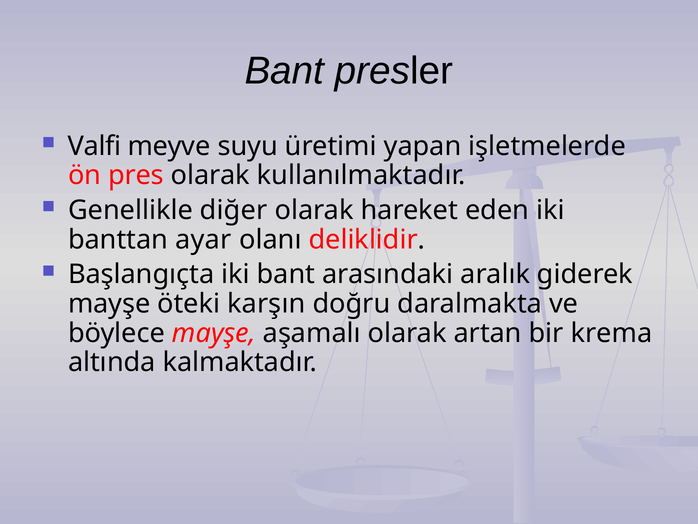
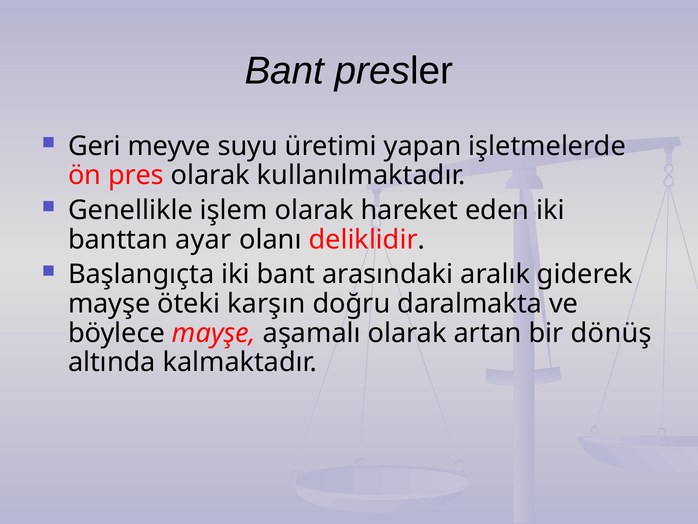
Valfi: Valfi -> Geri (94, 146)
diğer: diğer -> işlem (234, 210)
krema: krema -> dönüş (611, 333)
